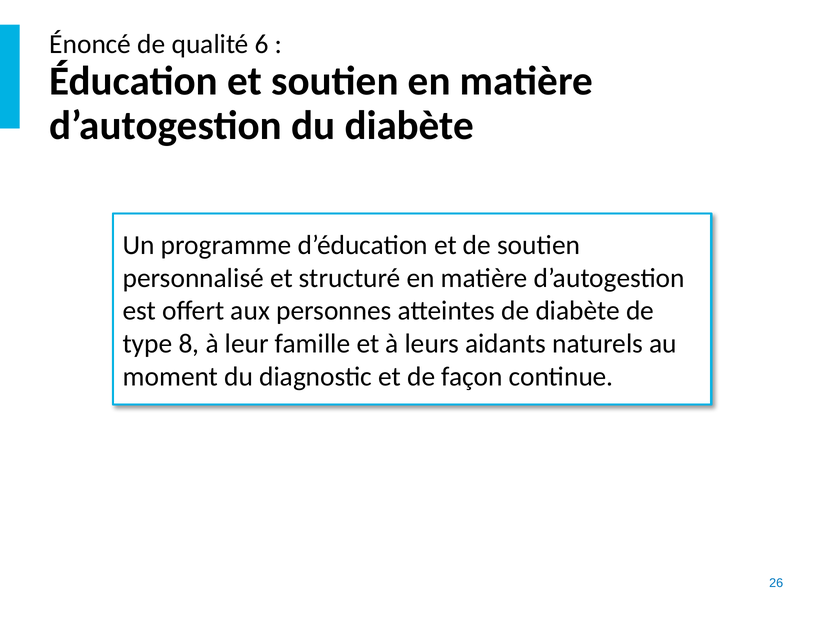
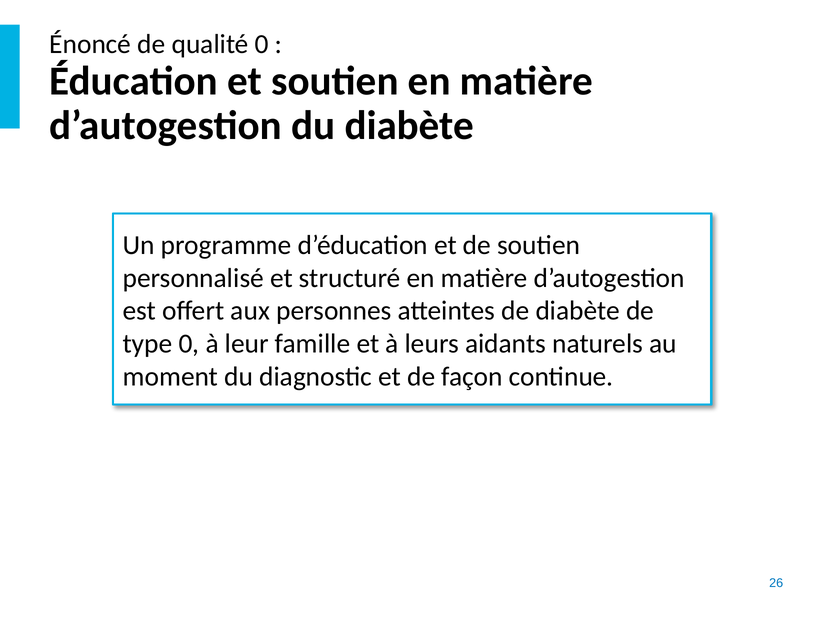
qualité 6: 6 -> 0 (262, 44)
type 8: 8 -> 0 (189, 343)
